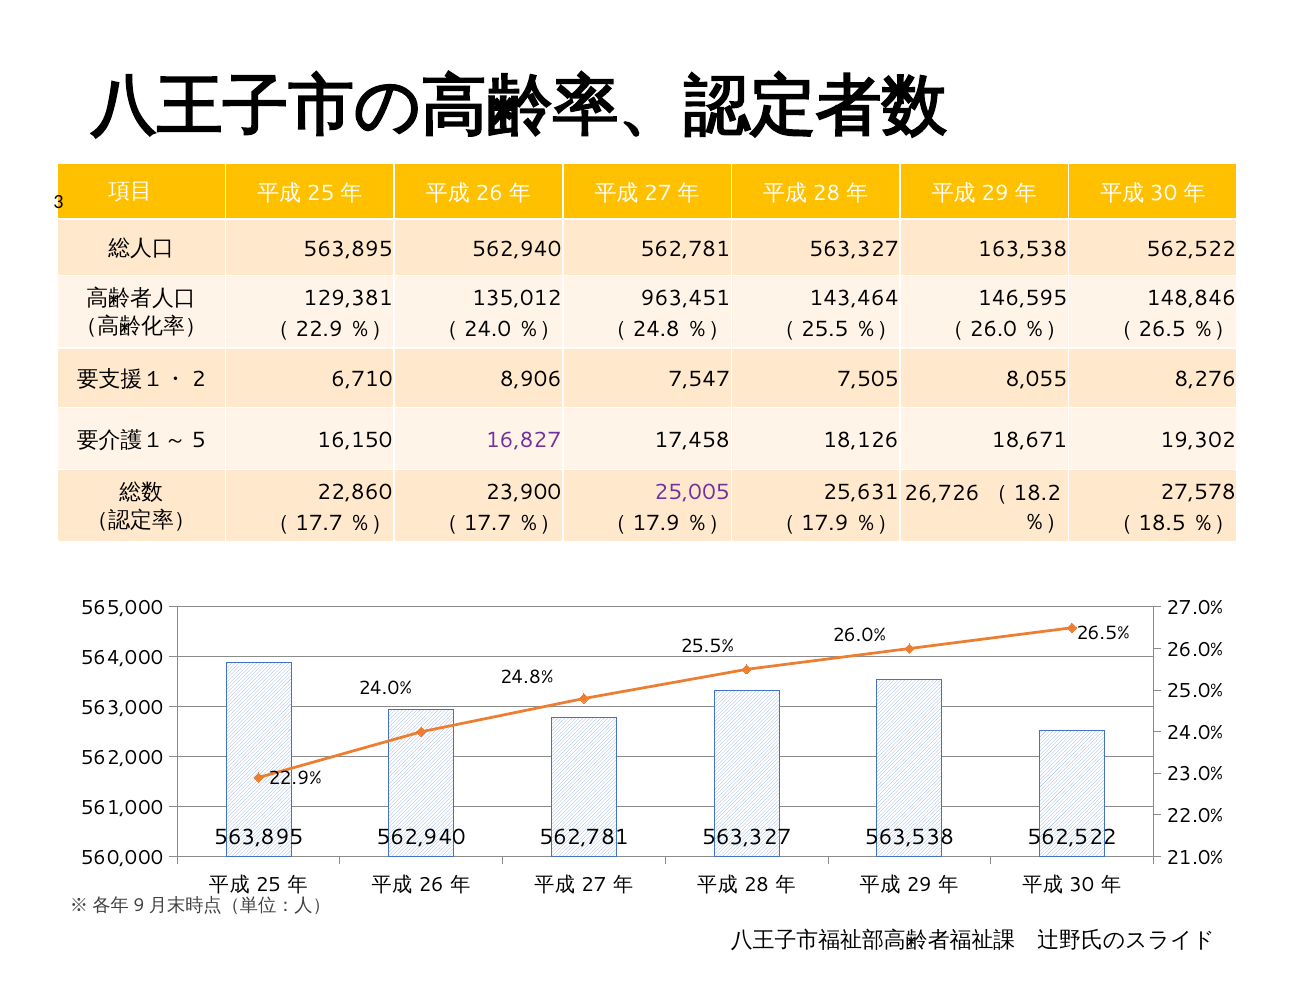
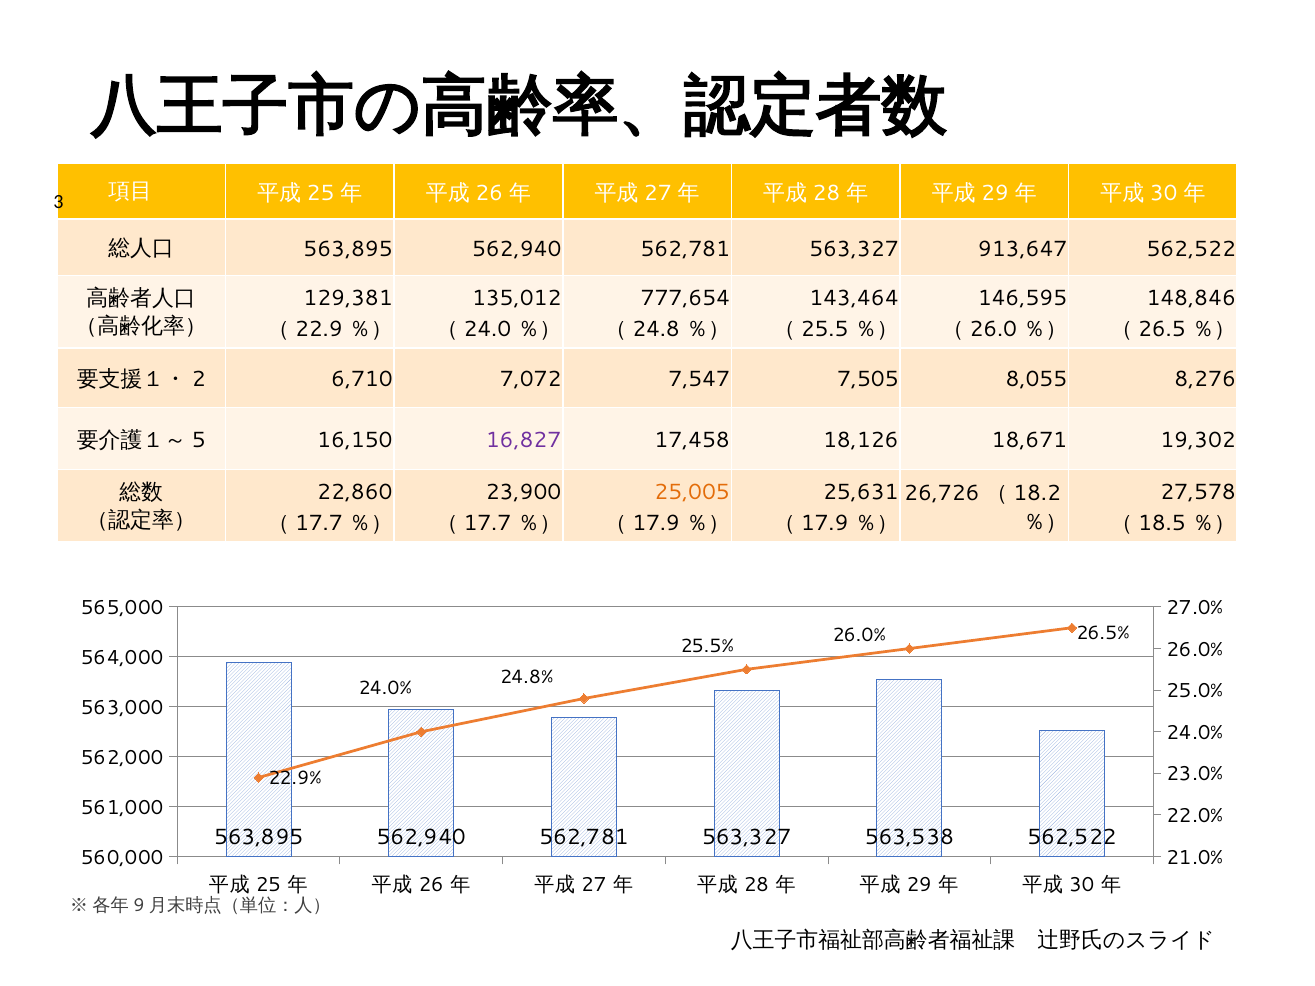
163,538: 163,538 -> 913,647 (1023, 249)
963,451: 963,451 -> 777,654 (685, 298)
8,906: 8,906 -> 7,072 (531, 380)
25,005 colour: purple -> orange (692, 492)
